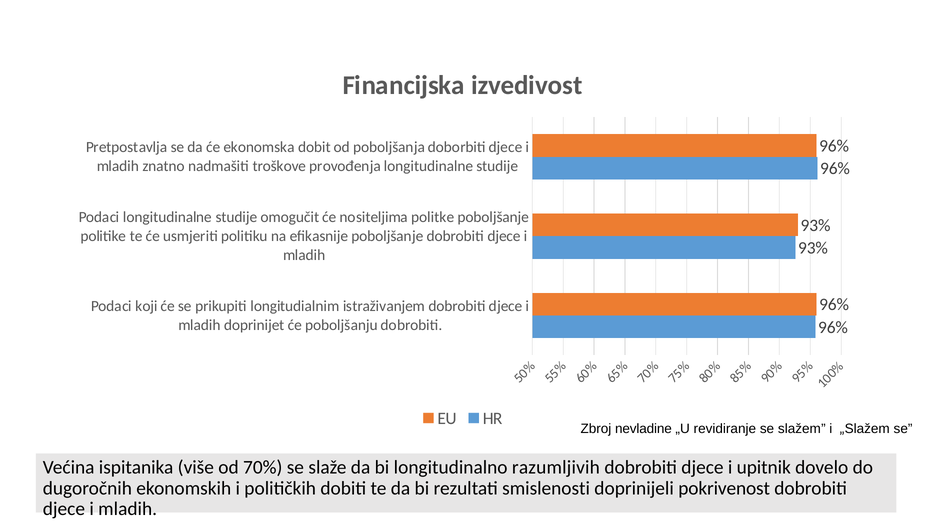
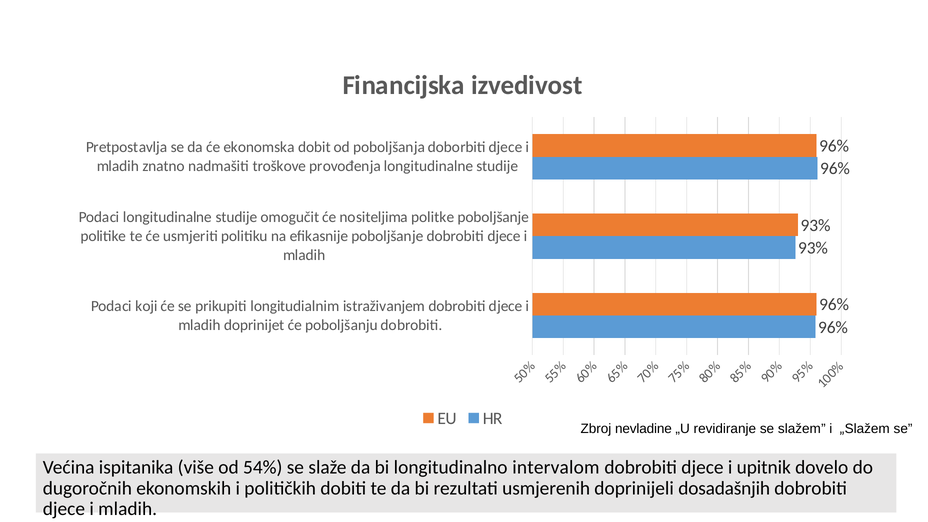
70%: 70% -> 54% (263, 467)
razumljivih: razumljivih -> intervalom (556, 467)
smislenosti: smislenosti -> usmjerenih (546, 488)
pokrivenost: pokrivenost -> dosadašnjih (724, 488)
